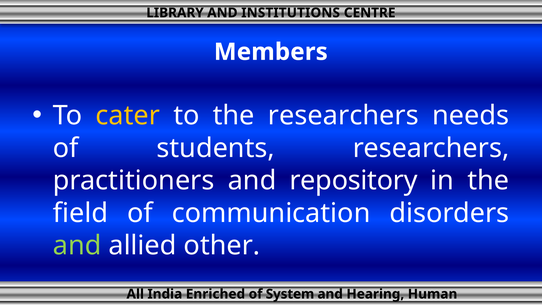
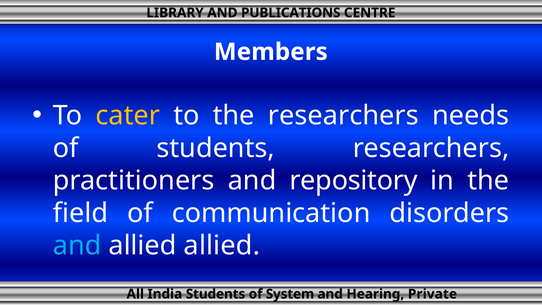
INSTITUTIONS: INSTITUTIONS -> PUBLICATIONS (291, 13)
and colour: light green -> light blue (77, 246)
allied other: other -> allied (222, 246)
India Enriched: Enriched -> Students (216, 294)
Human: Human -> Private (433, 294)
